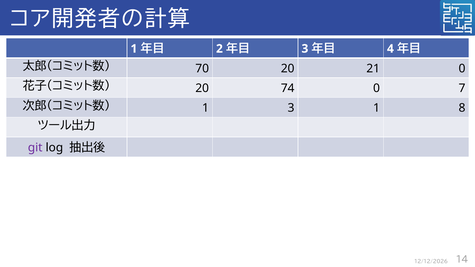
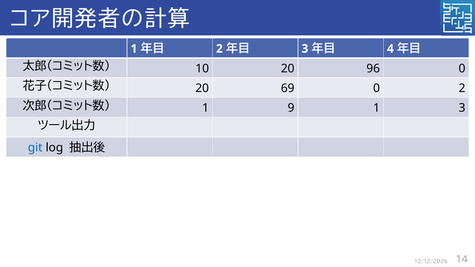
70: 70 -> 10 (202, 69)
21: 21 -> 96 (373, 69)
74: 74 -> 69 (288, 88)
0 7: 7 -> 2 (462, 88)
1 3: 3 -> 9 (291, 108)
1 8: 8 -> 3 (462, 108)
git colour: purple -> blue (35, 148)
